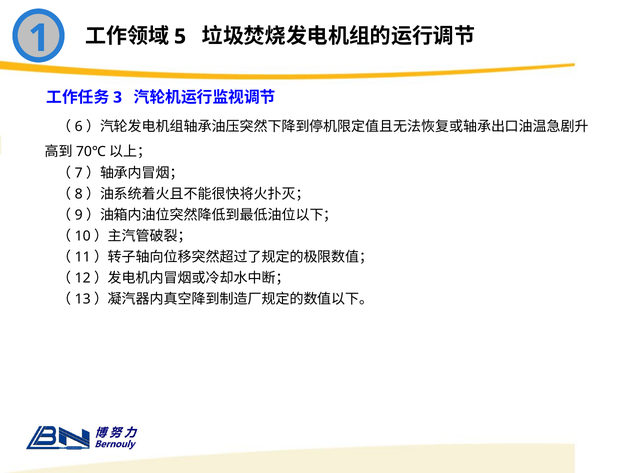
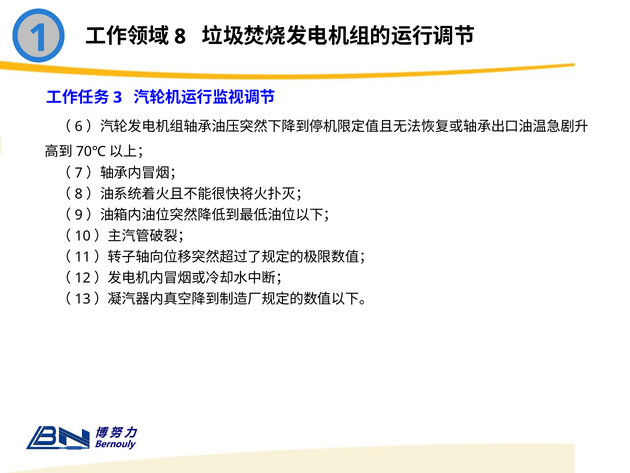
5: 5 -> 8 (180, 36)
